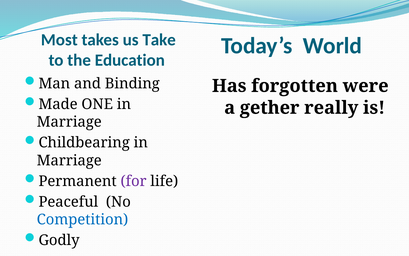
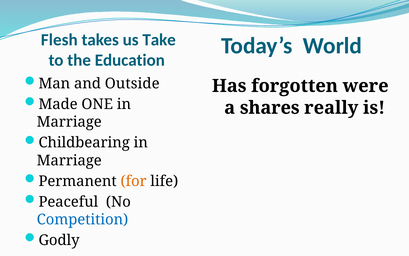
Most: Most -> Flesh (59, 40)
Binding: Binding -> Outside (132, 83)
gether: gether -> shares (270, 108)
for colour: purple -> orange (134, 181)
